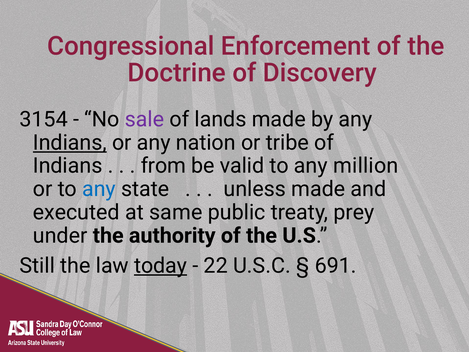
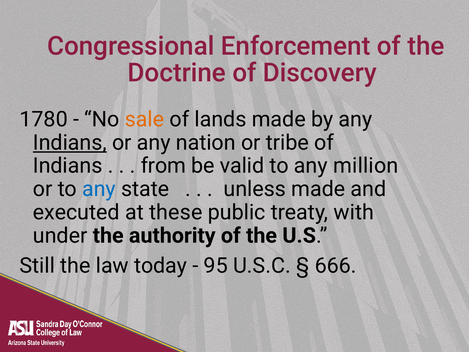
3154: 3154 -> 1780 (44, 119)
sale colour: purple -> orange (145, 119)
same: same -> these (176, 212)
prey: prey -> with (354, 212)
today underline: present -> none (161, 265)
22: 22 -> 95 (216, 265)
691: 691 -> 666 (336, 265)
